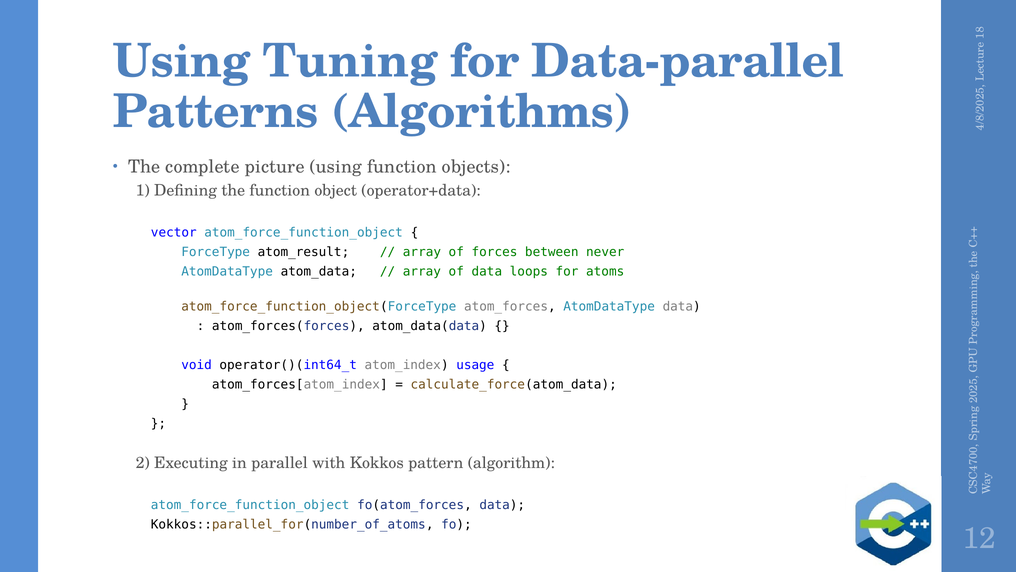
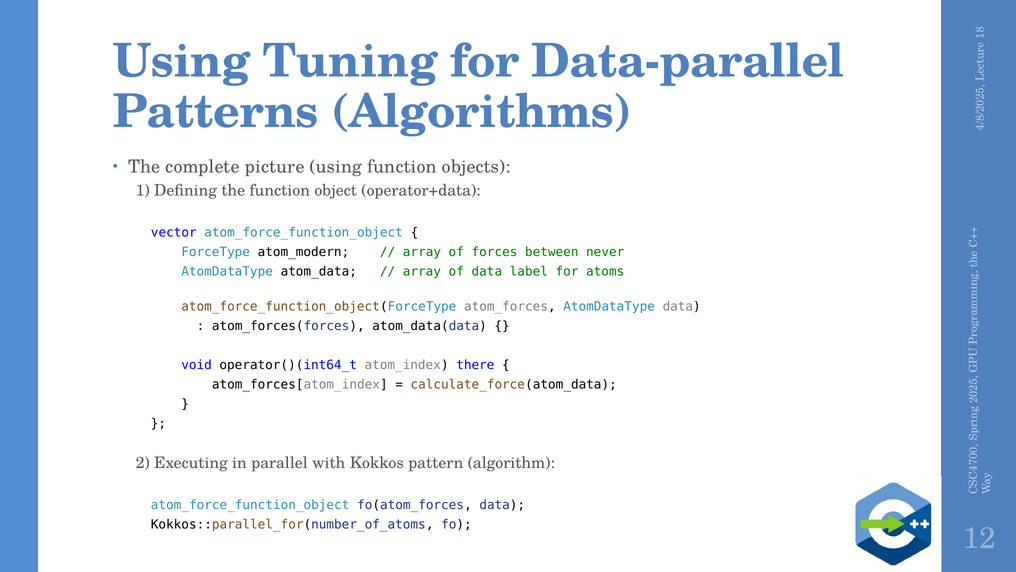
atom_result: atom_result -> atom_modern (303, 252)
loops: loops -> label (529, 272)
usage: usage -> there (475, 365)
